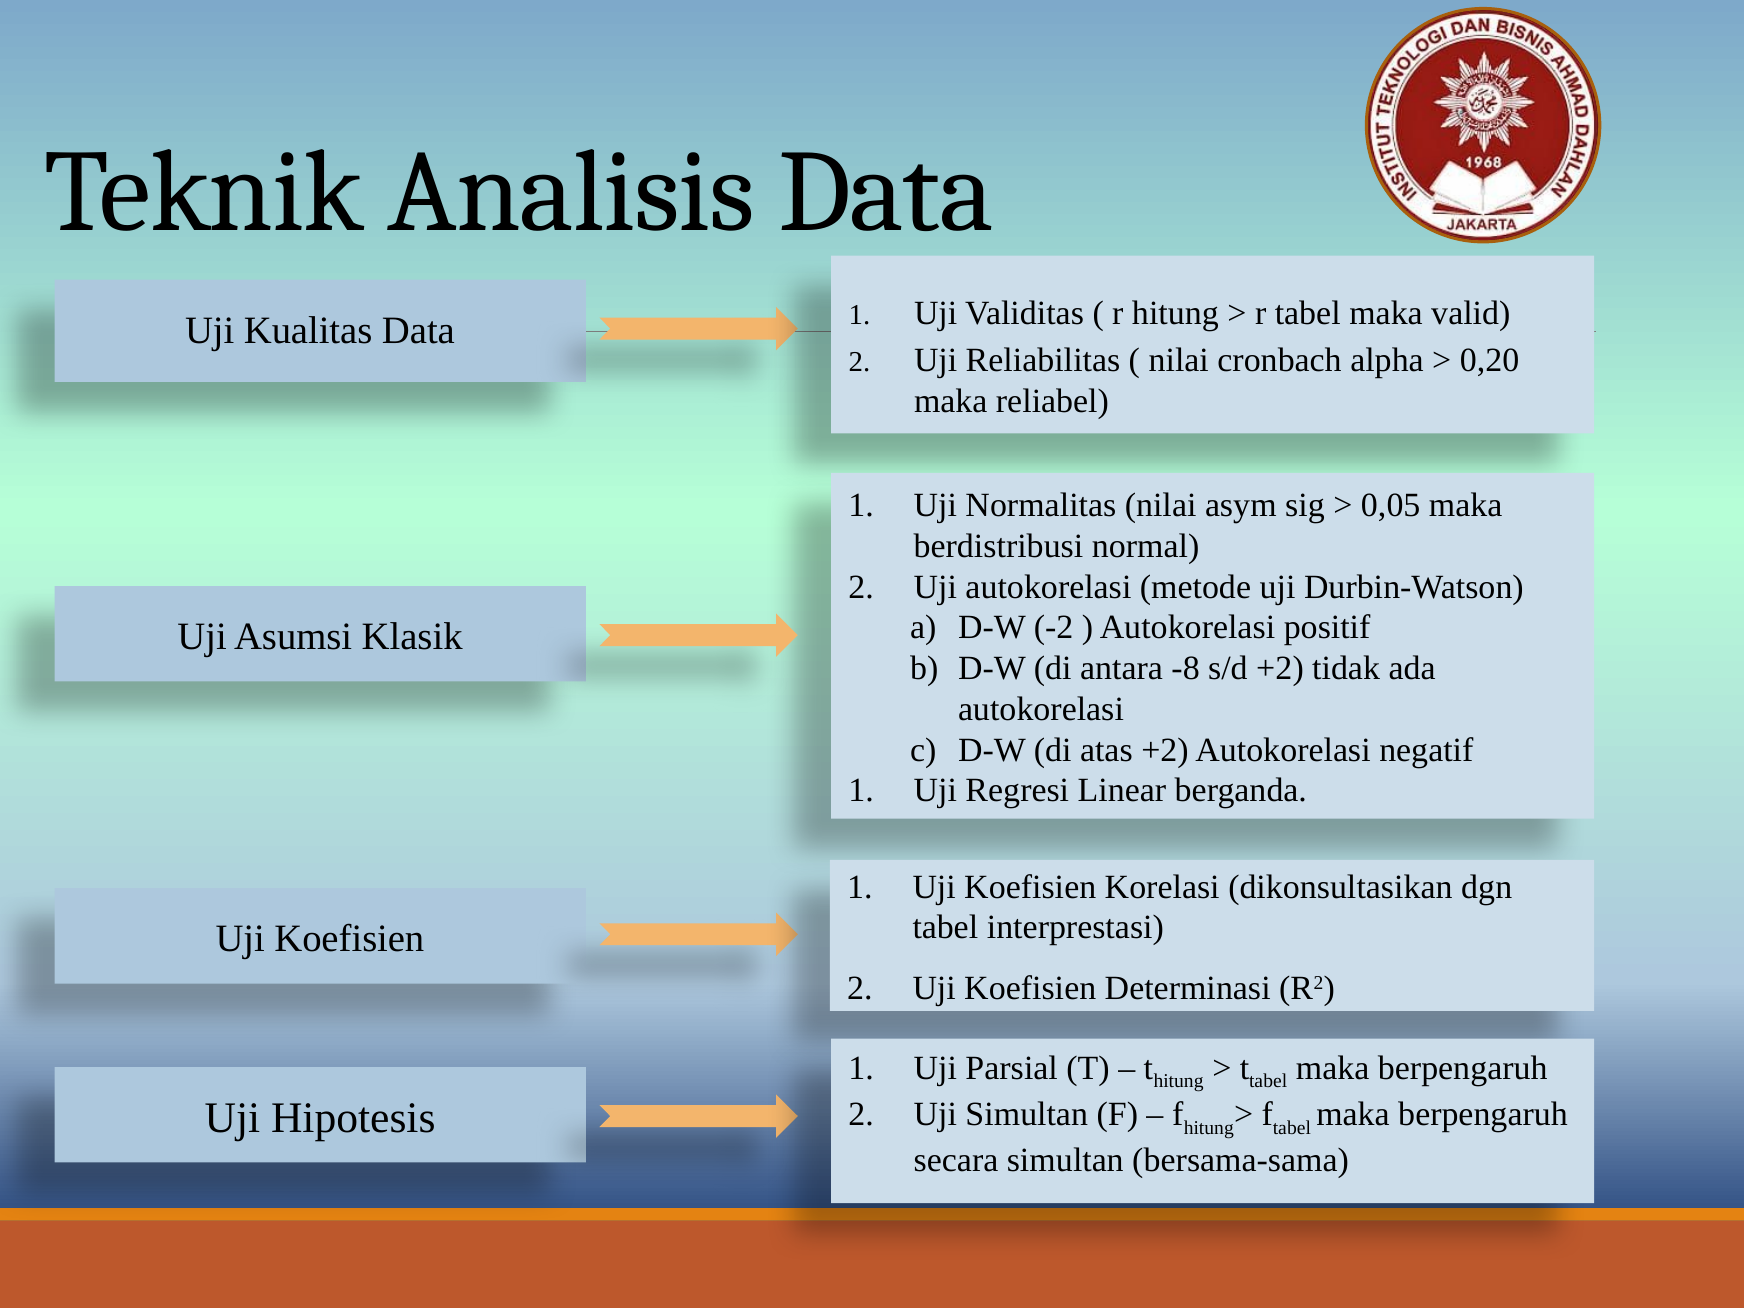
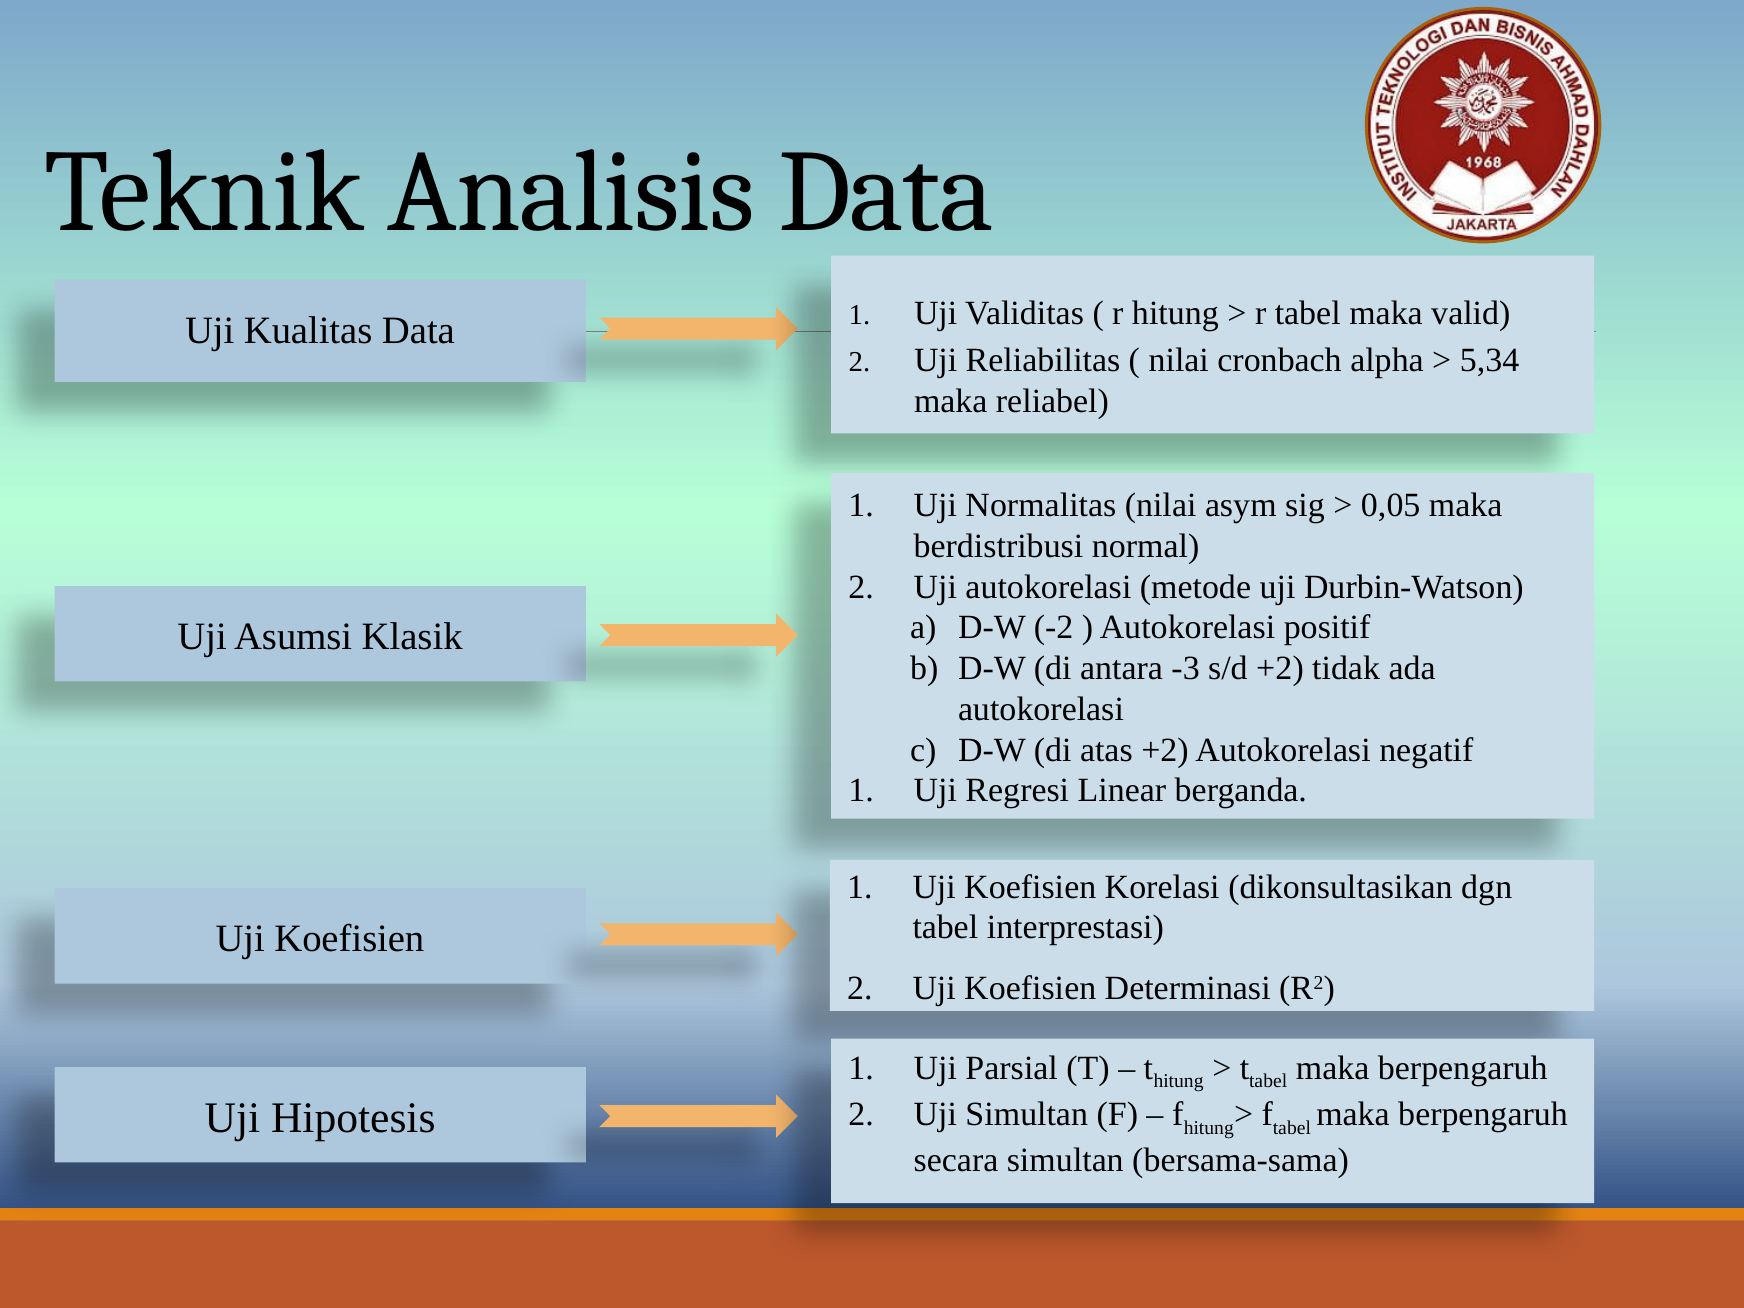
0,20: 0,20 -> 5,34 (1490, 360)
-8: -8 -> -3 (1186, 668)
